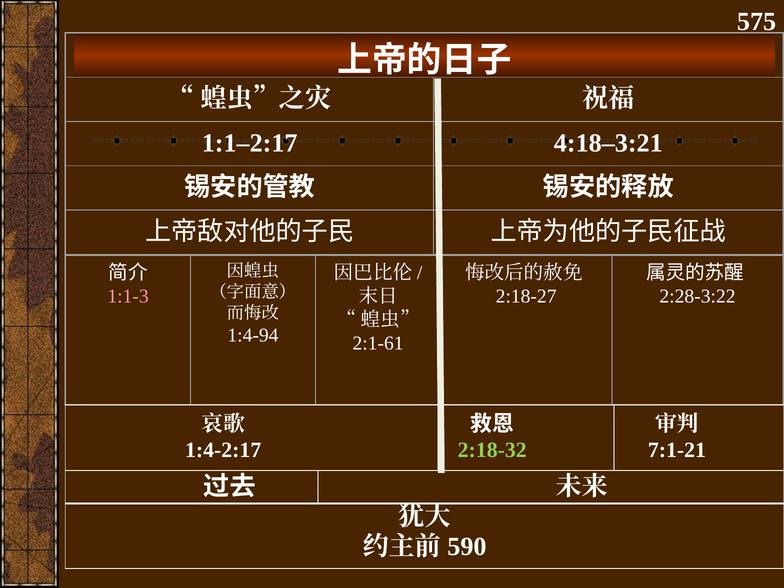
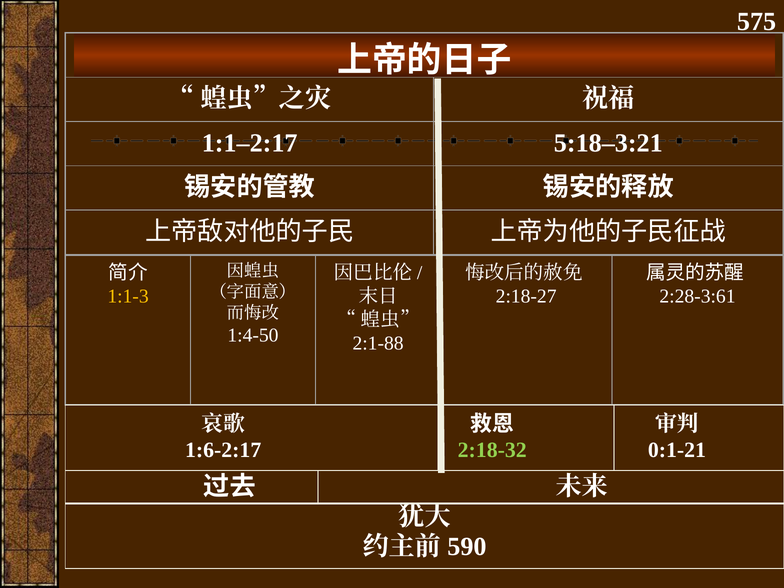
4:18–3:21: 4:18–3:21 -> 5:18–3:21 (608, 143)
1:1-3 colour: pink -> yellow (128, 296)
2:28-3:22: 2:28-3:22 -> 2:28-3:61 (698, 296)
1:4-94: 1:4-94 -> 1:4-50 (253, 335)
2:1-61: 2:1-61 -> 2:1-88 (378, 343)
7:1-21: 7:1-21 -> 0:1-21 (677, 450)
1:4-2:17: 1:4-2:17 -> 1:6-2:17 (223, 450)
